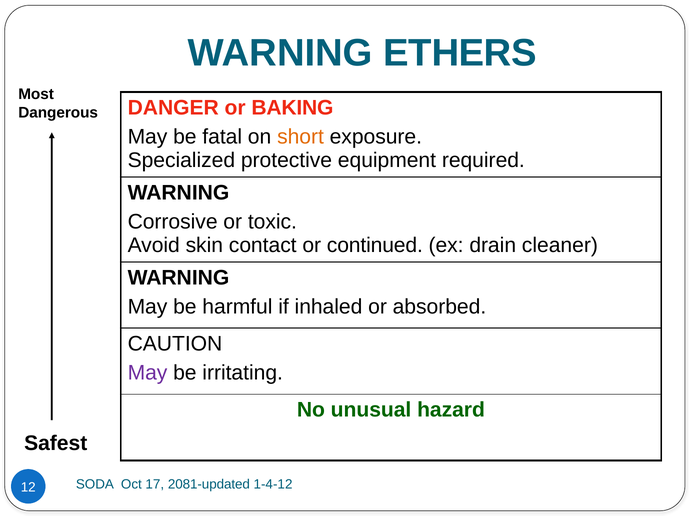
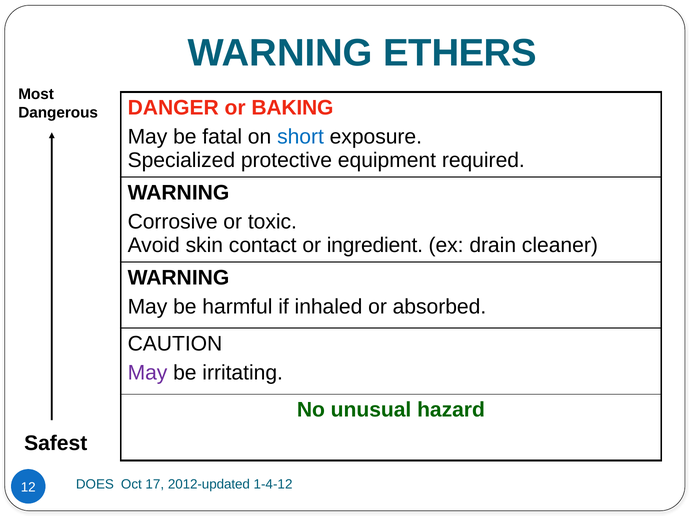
short colour: orange -> blue (301, 137)
continued: continued -> ingredient (375, 245)
SODA: SODA -> DOES (95, 484)
2081-updated: 2081-updated -> 2012-updated (209, 484)
